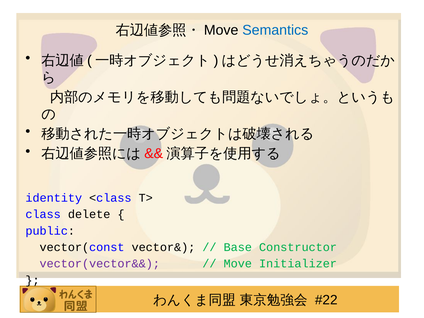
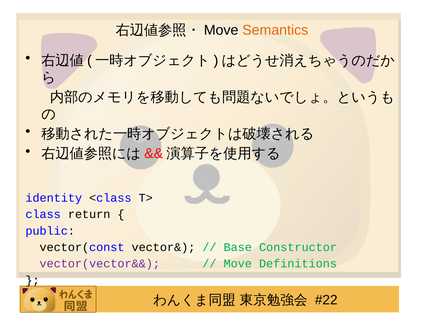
Semantics colour: blue -> orange (275, 30)
delete: delete -> return (89, 214)
Initializer: Initializer -> Definitions (298, 264)
